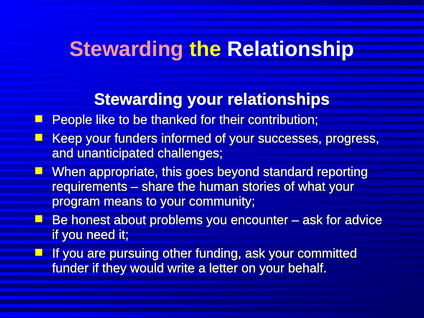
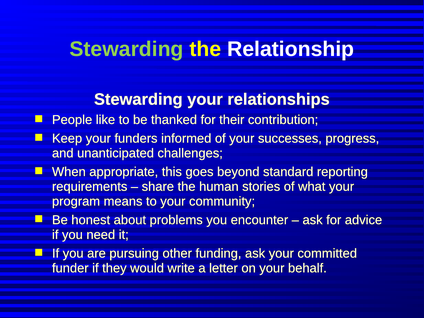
Stewarding colour: pink -> light green (127, 49)
